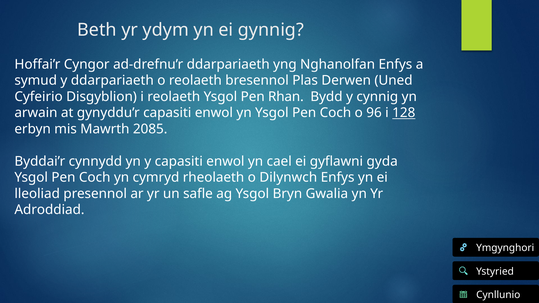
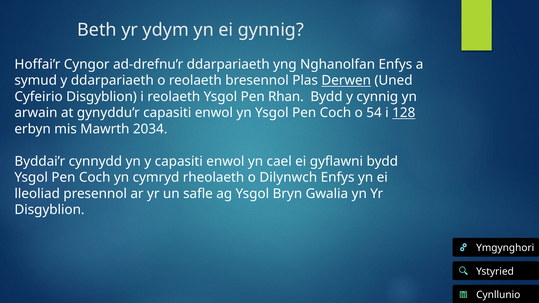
Derwen underline: none -> present (346, 81)
96: 96 -> 54 (374, 113)
2085: 2085 -> 2034 (150, 129)
gyflawni gyda: gyda -> bydd (382, 161)
Adroddiad: Adroddiad -> Disgyblion (49, 210)
